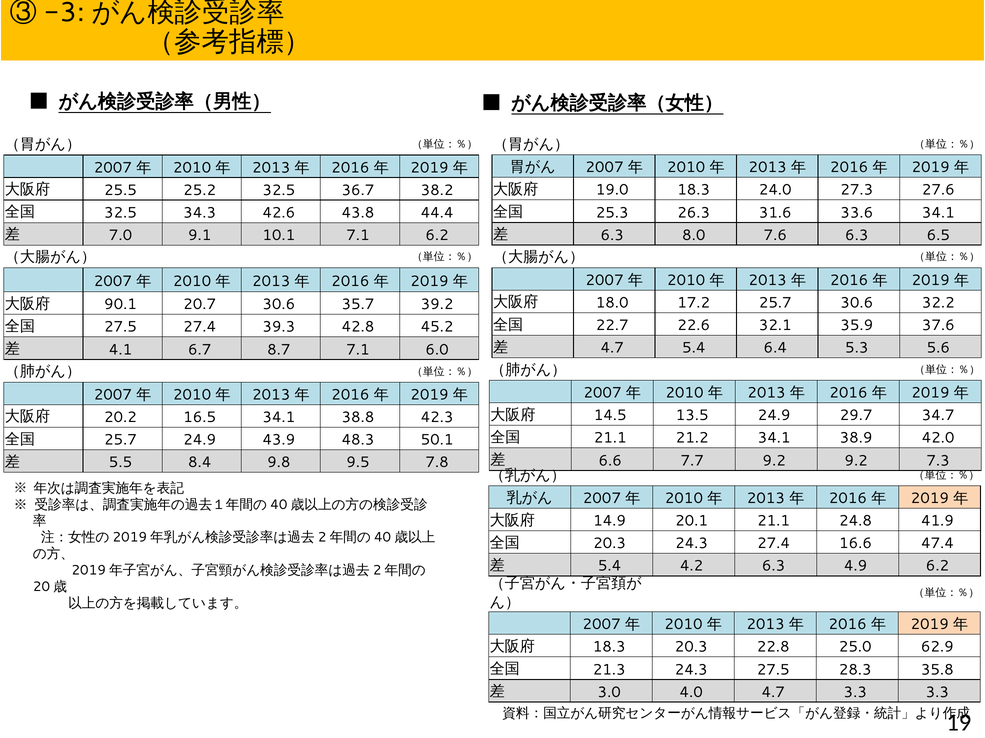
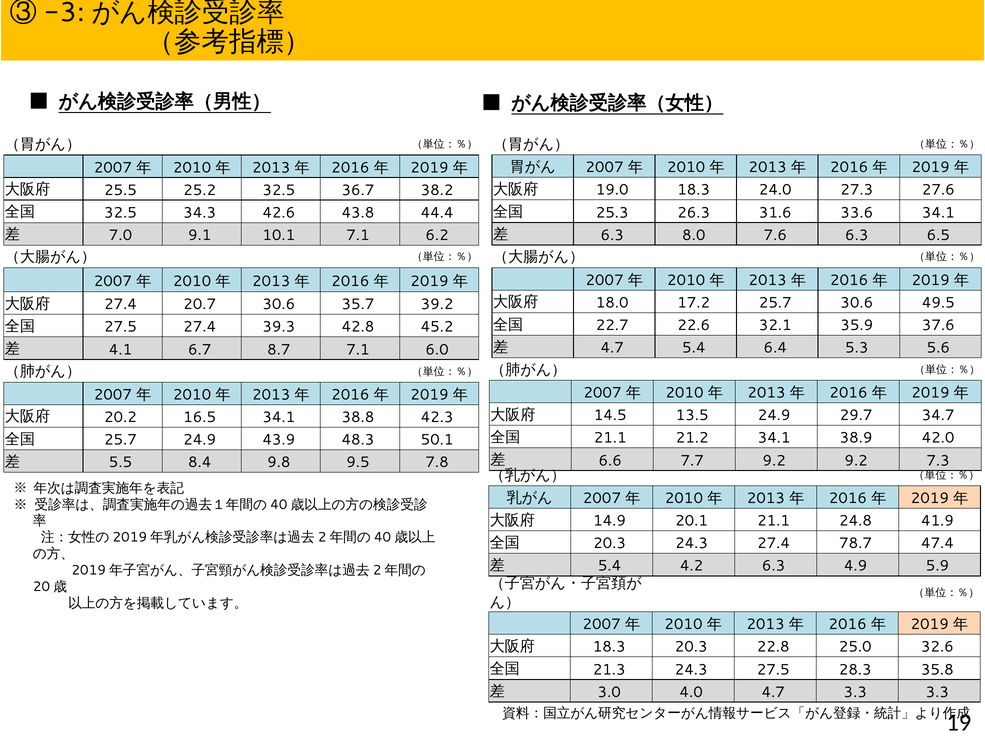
32.2: 32.2 -> 49.5 (938, 303)
90.1: 90.1 -> 27.4 (120, 305)
16.6: 16.6 -> 78.7 (856, 544)
4.9 6.2: 6.2 -> 5.9 (938, 567)
62.9: 62.9 -> 32.6 (937, 648)
